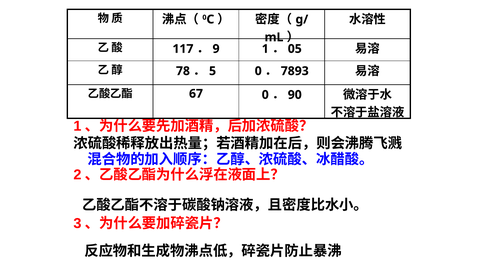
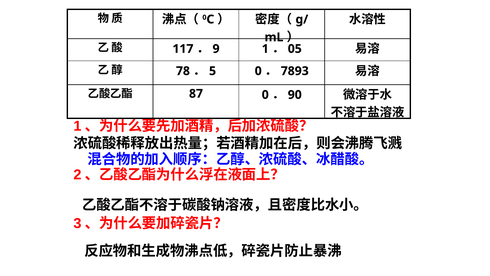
67: 67 -> 87 (196, 94)
